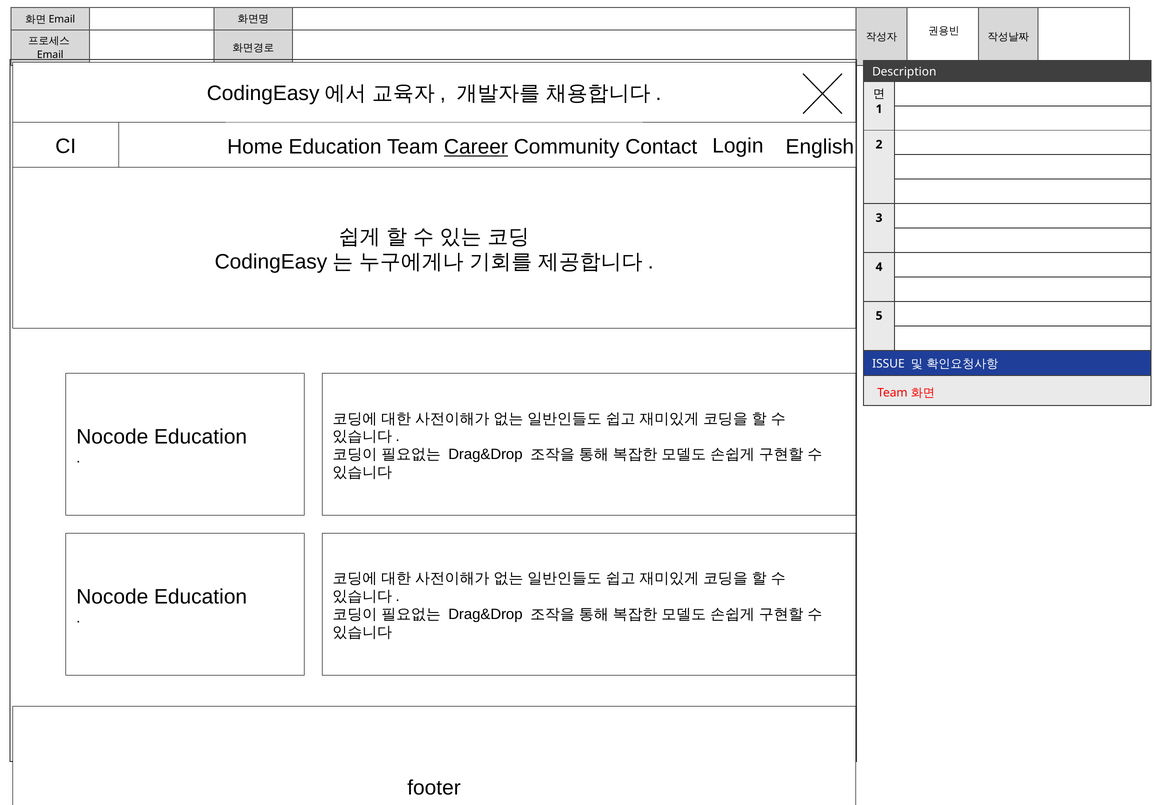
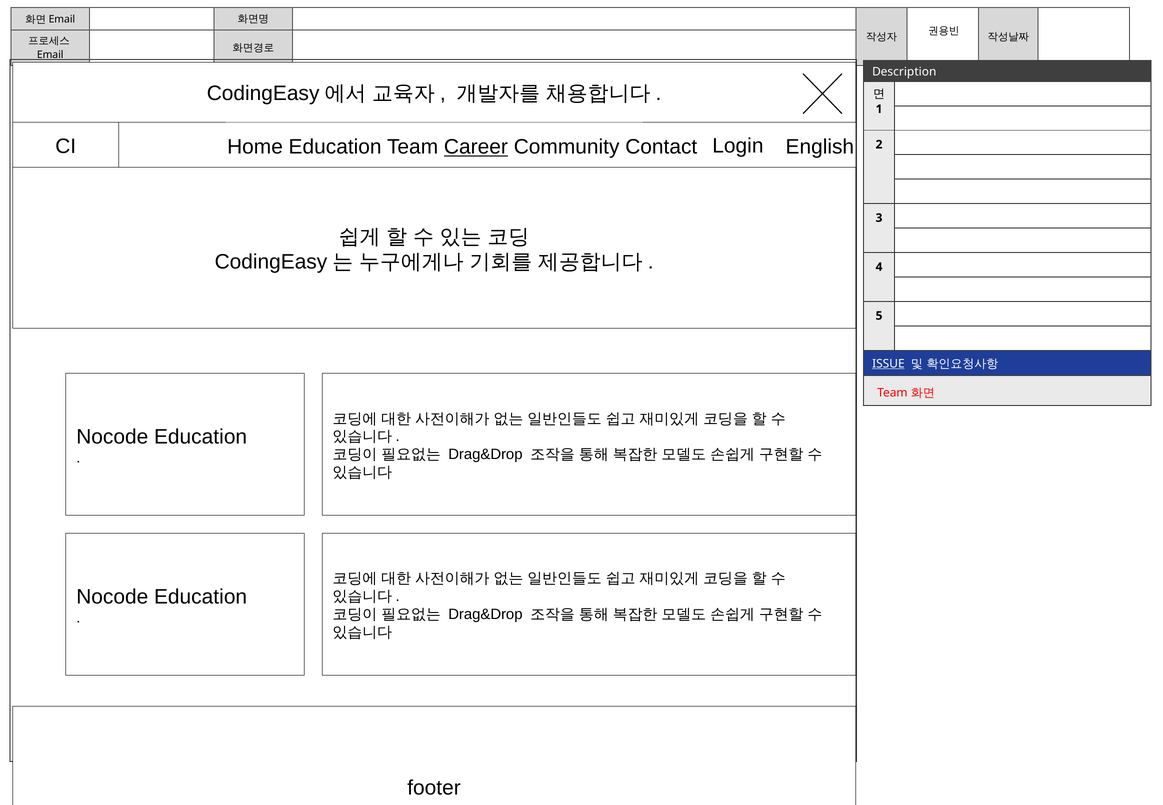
ISSUE underline: none -> present (888, 364)
